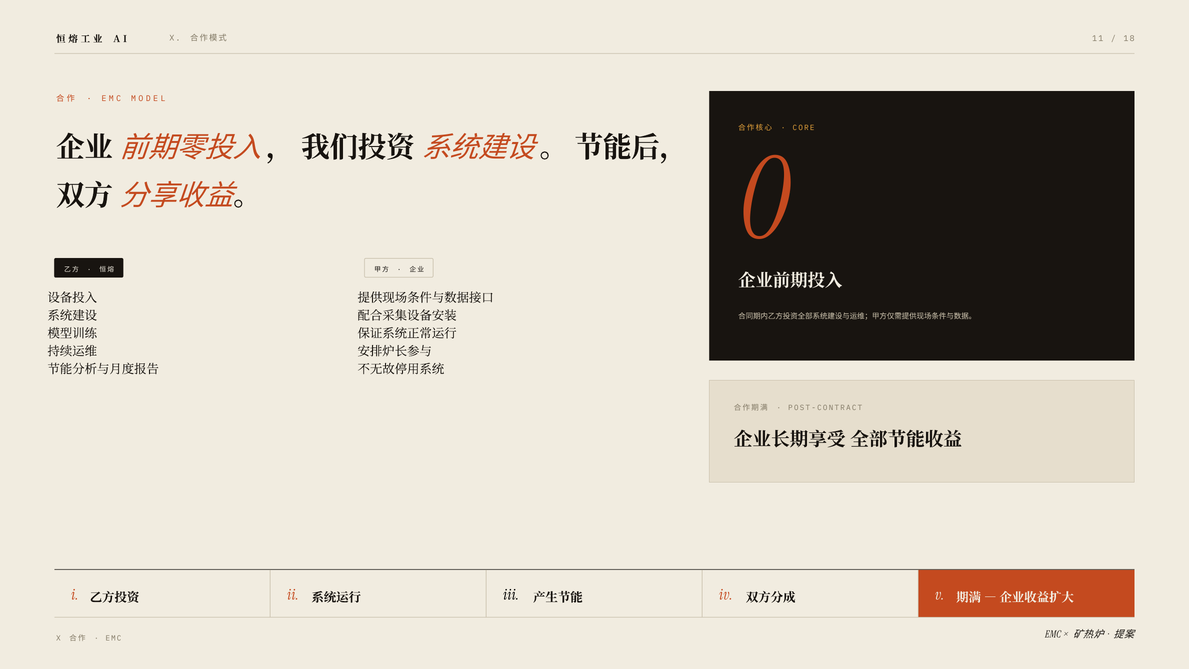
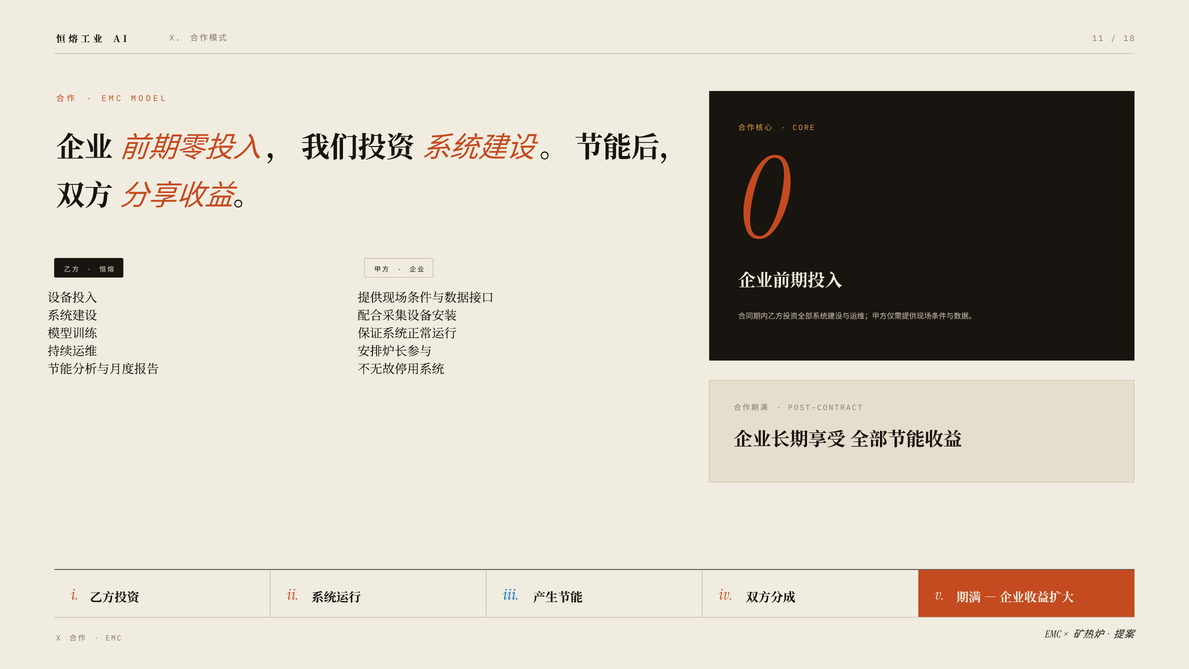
iii colour: black -> blue (511, 595)
